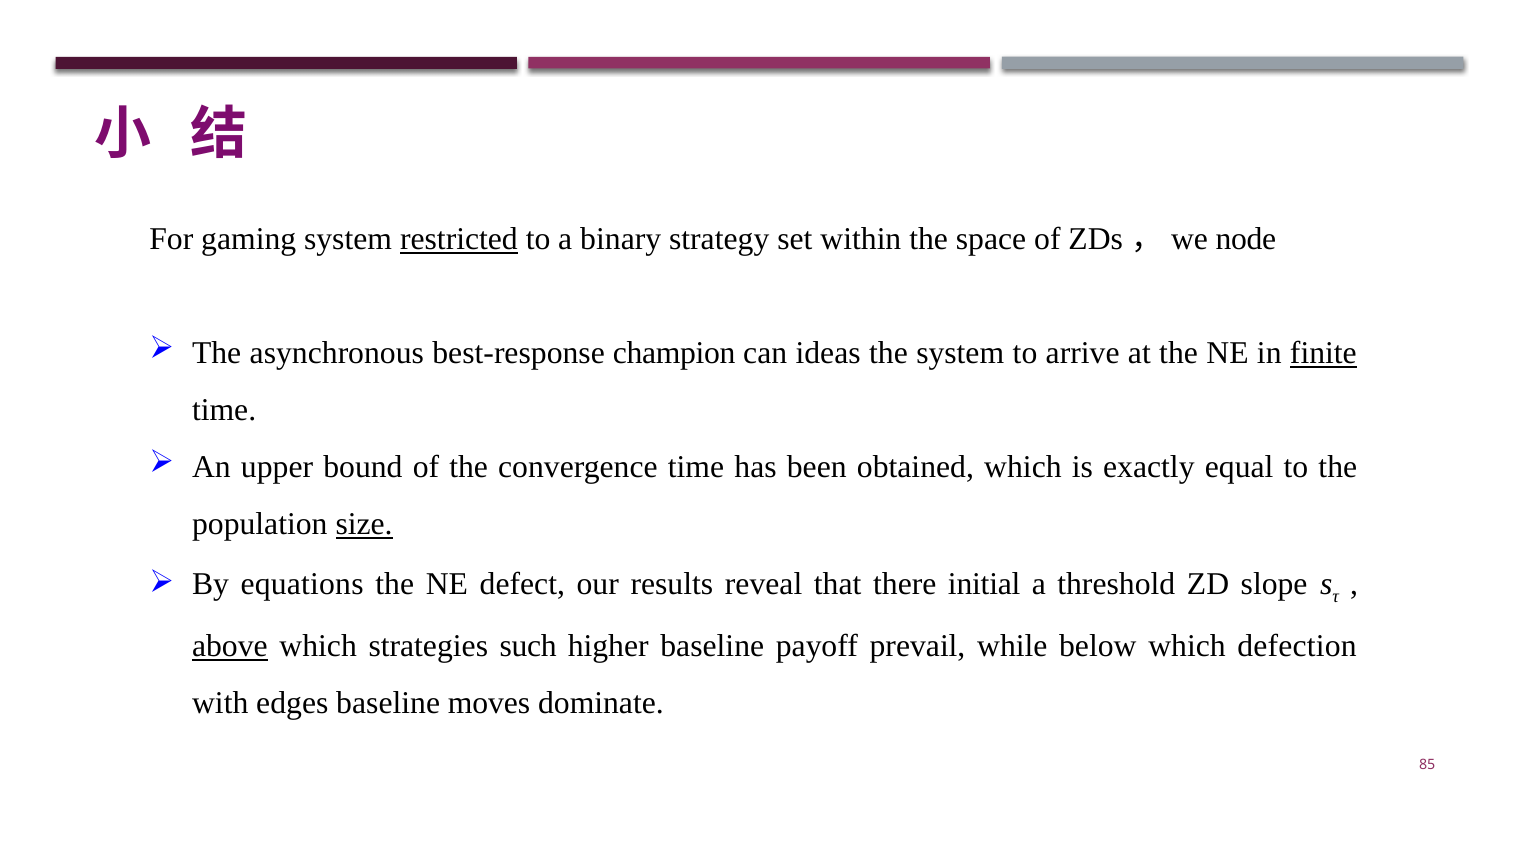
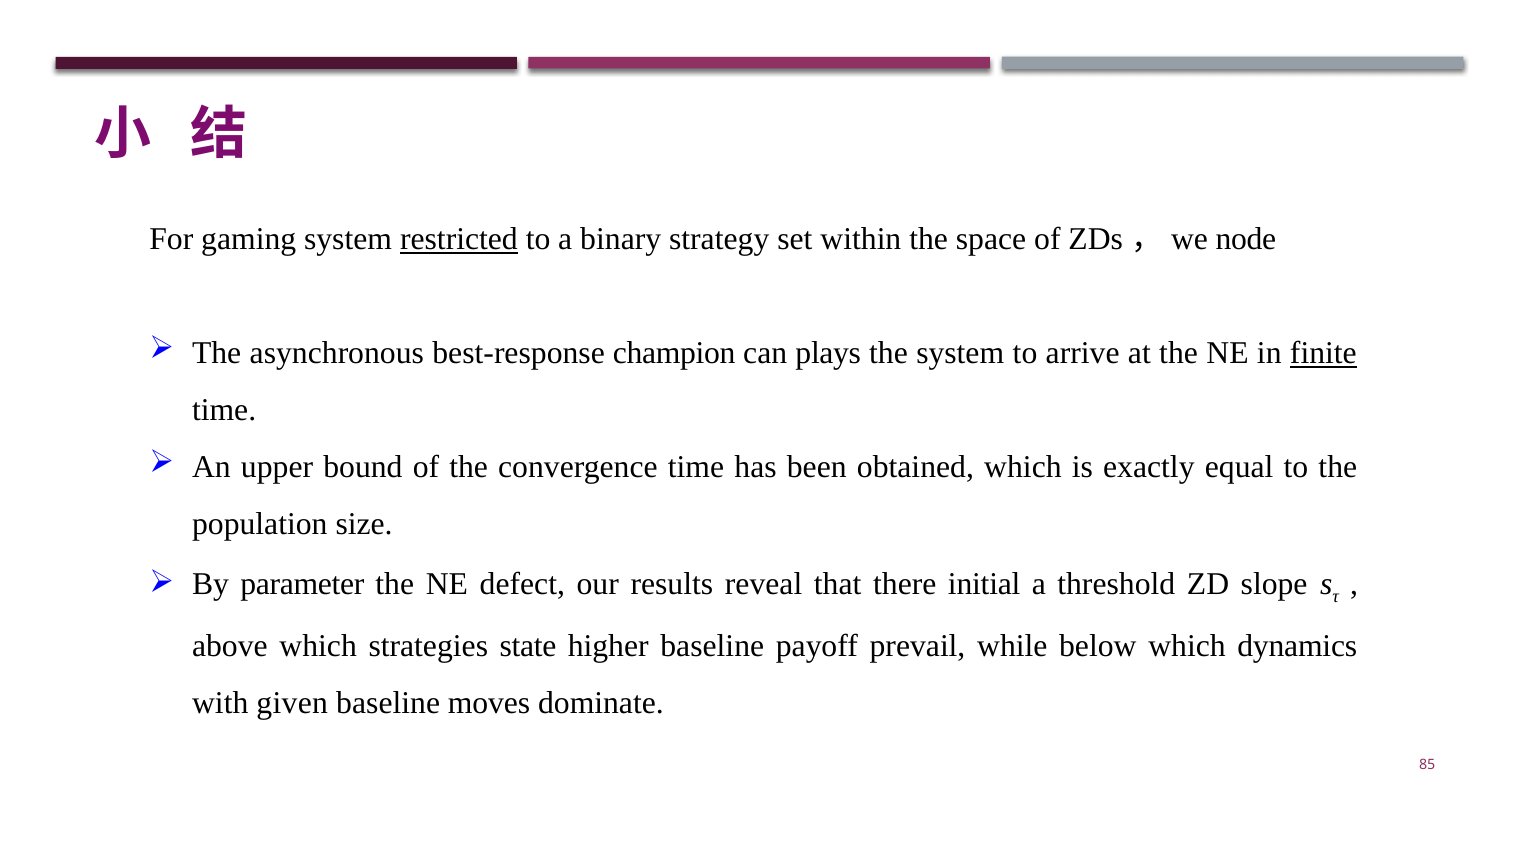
ideas: ideas -> plays (828, 353)
size underline: present -> none (364, 524)
equations: equations -> parameter (302, 584)
above underline: present -> none (230, 646)
such: such -> state (528, 646)
defection: defection -> dynamics (1297, 646)
edges: edges -> given (292, 703)
